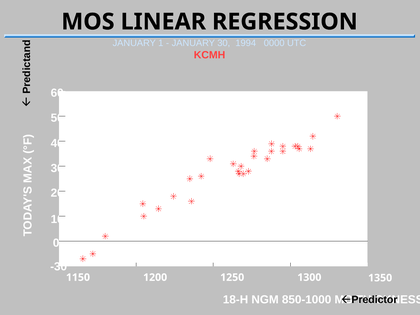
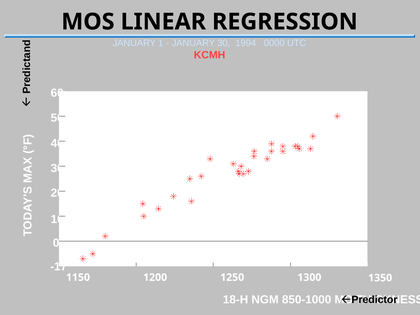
-30: -30 -> -17 (59, 267)
